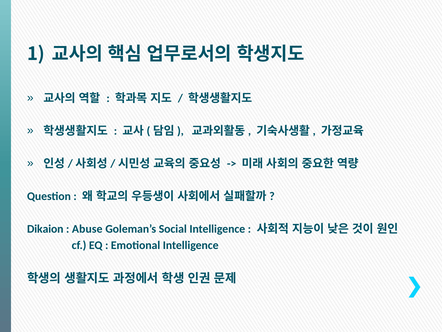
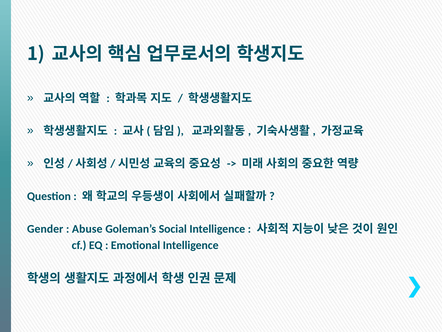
Dikaion: Dikaion -> Gender (45, 228)
